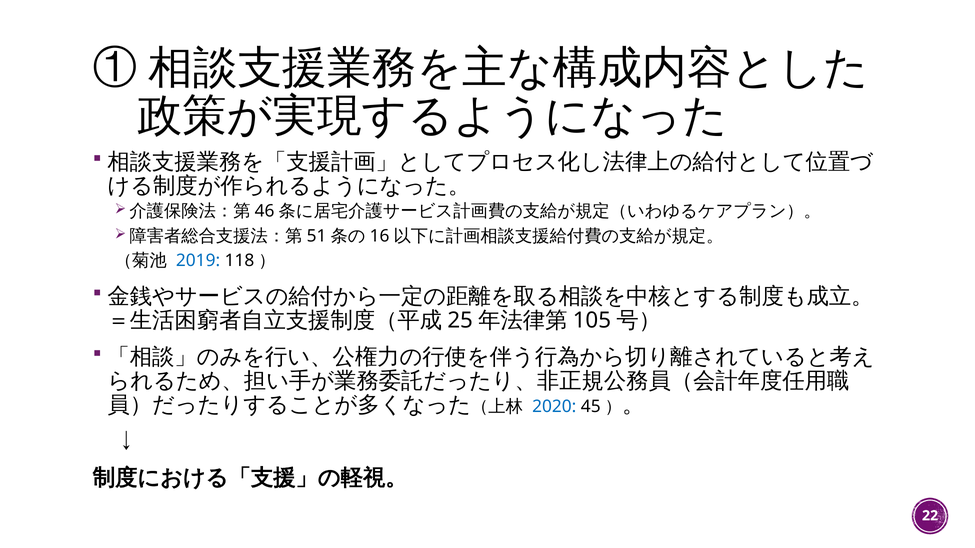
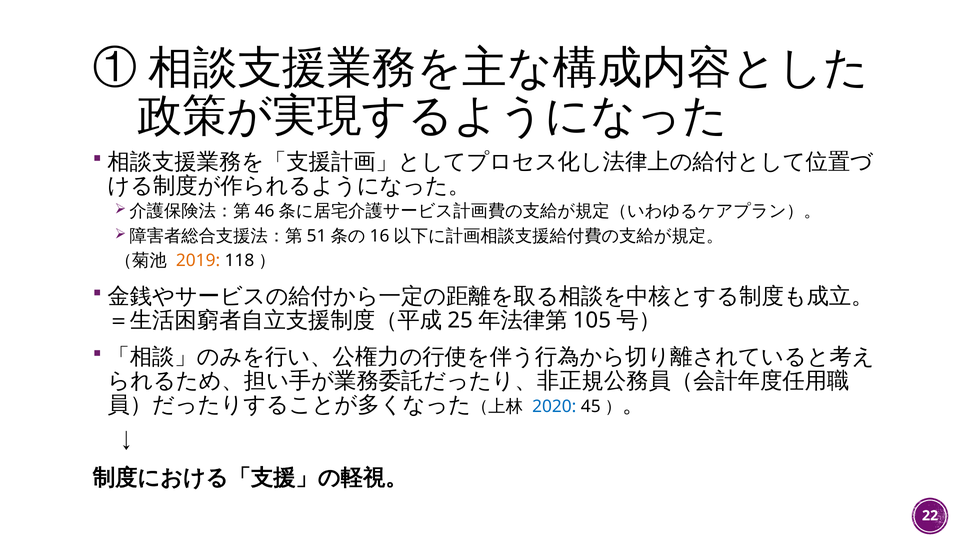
2019 colour: blue -> orange (198, 261)
